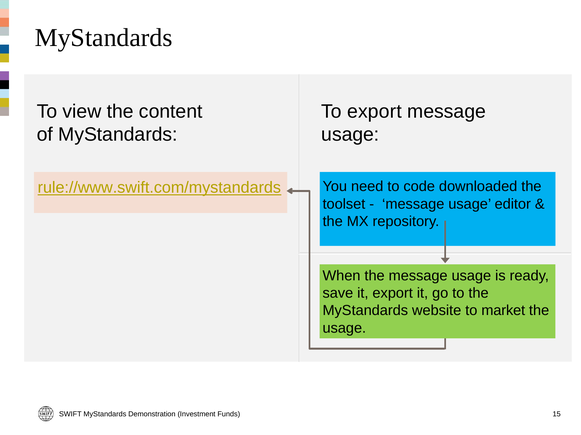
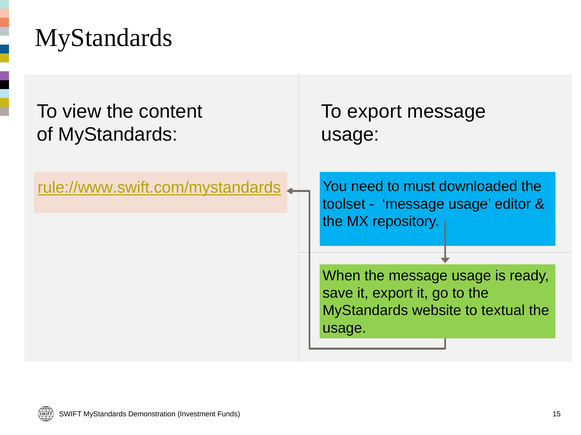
code: code -> must (419, 187)
market: market -> textual (503, 311)
